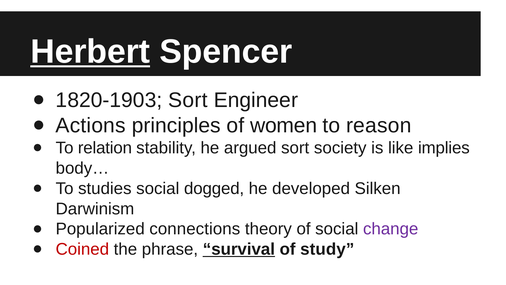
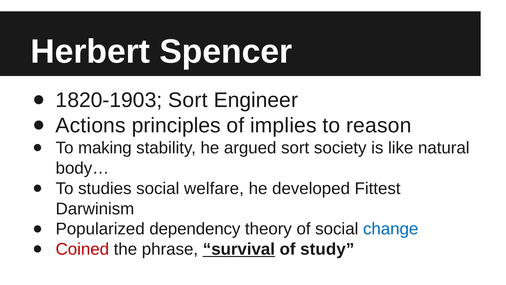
Herbert underline: present -> none (90, 52)
women: women -> implies (283, 125)
relation: relation -> making (105, 148)
implies: implies -> natural (444, 148)
dogged: dogged -> welfare (214, 188)
Silken: Silken -> Fittest (378, 188)
connections: connections -> dependency (195, 229)
change colour: purple -> blue (391, 229)
